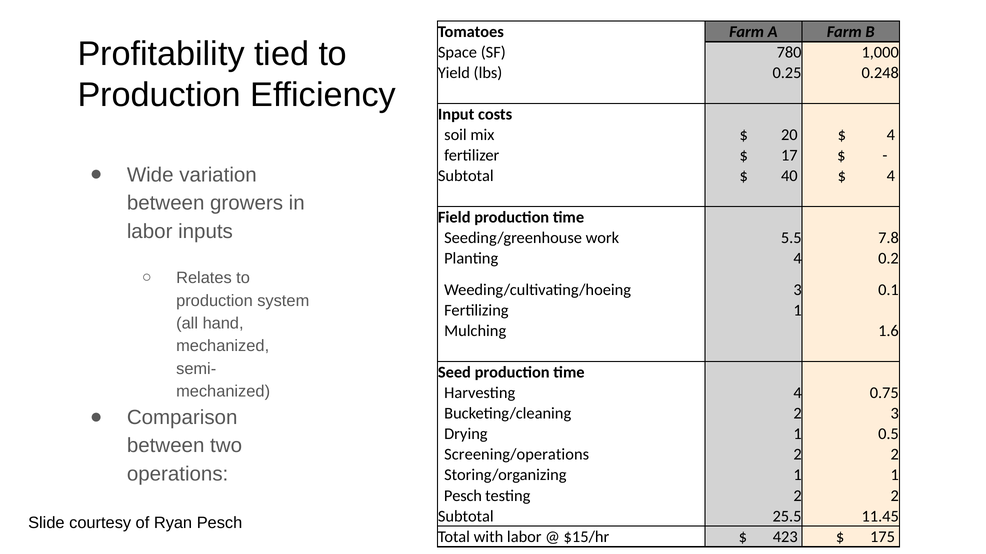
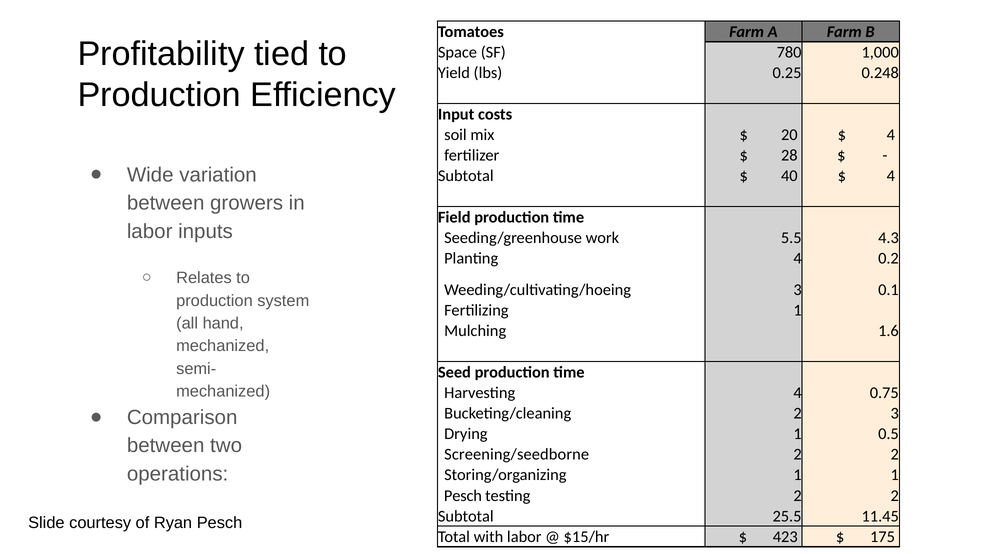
17: 17 -> 28 (789, 156)
7.8: 7.8 -> 4.3 (889, 238)
Screening/operations: Screening/operations -> Screening/seedborne (517, 455)
